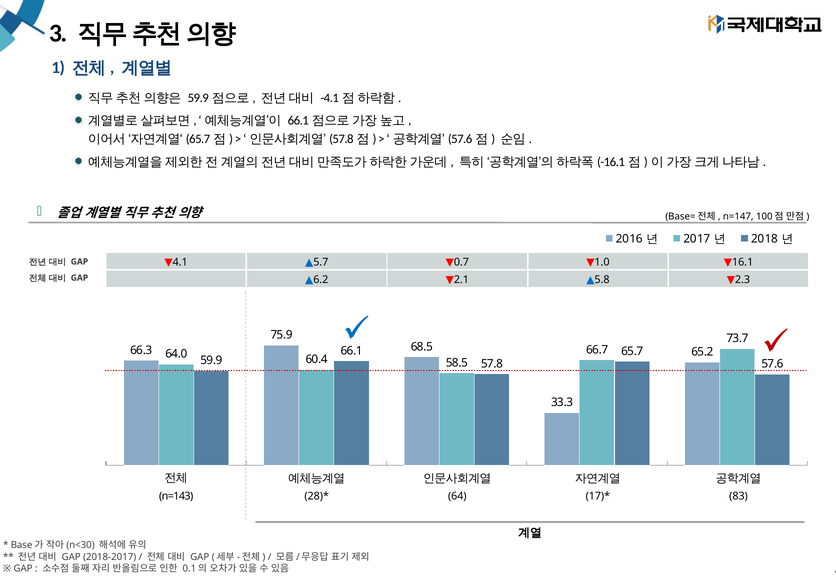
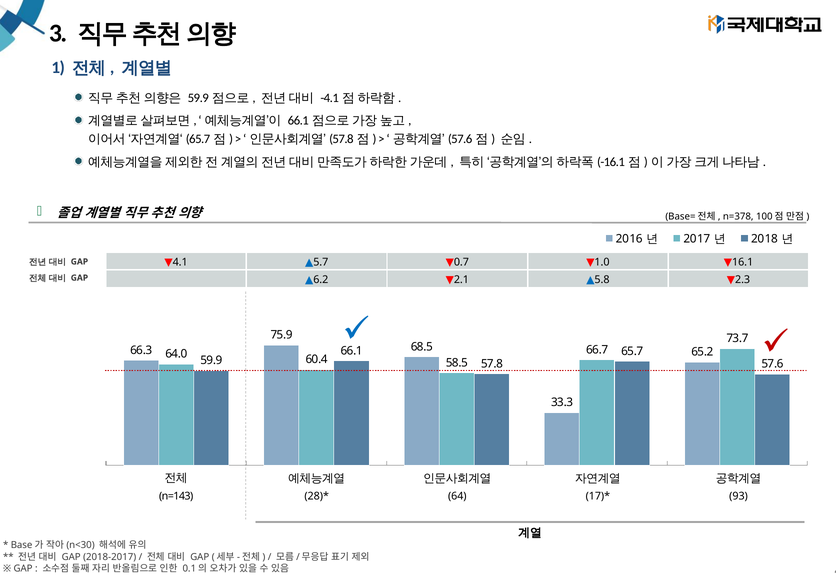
n=147: n=147 -> n=378 (738, 216)
83: 83 -> 93 (739, 496)
